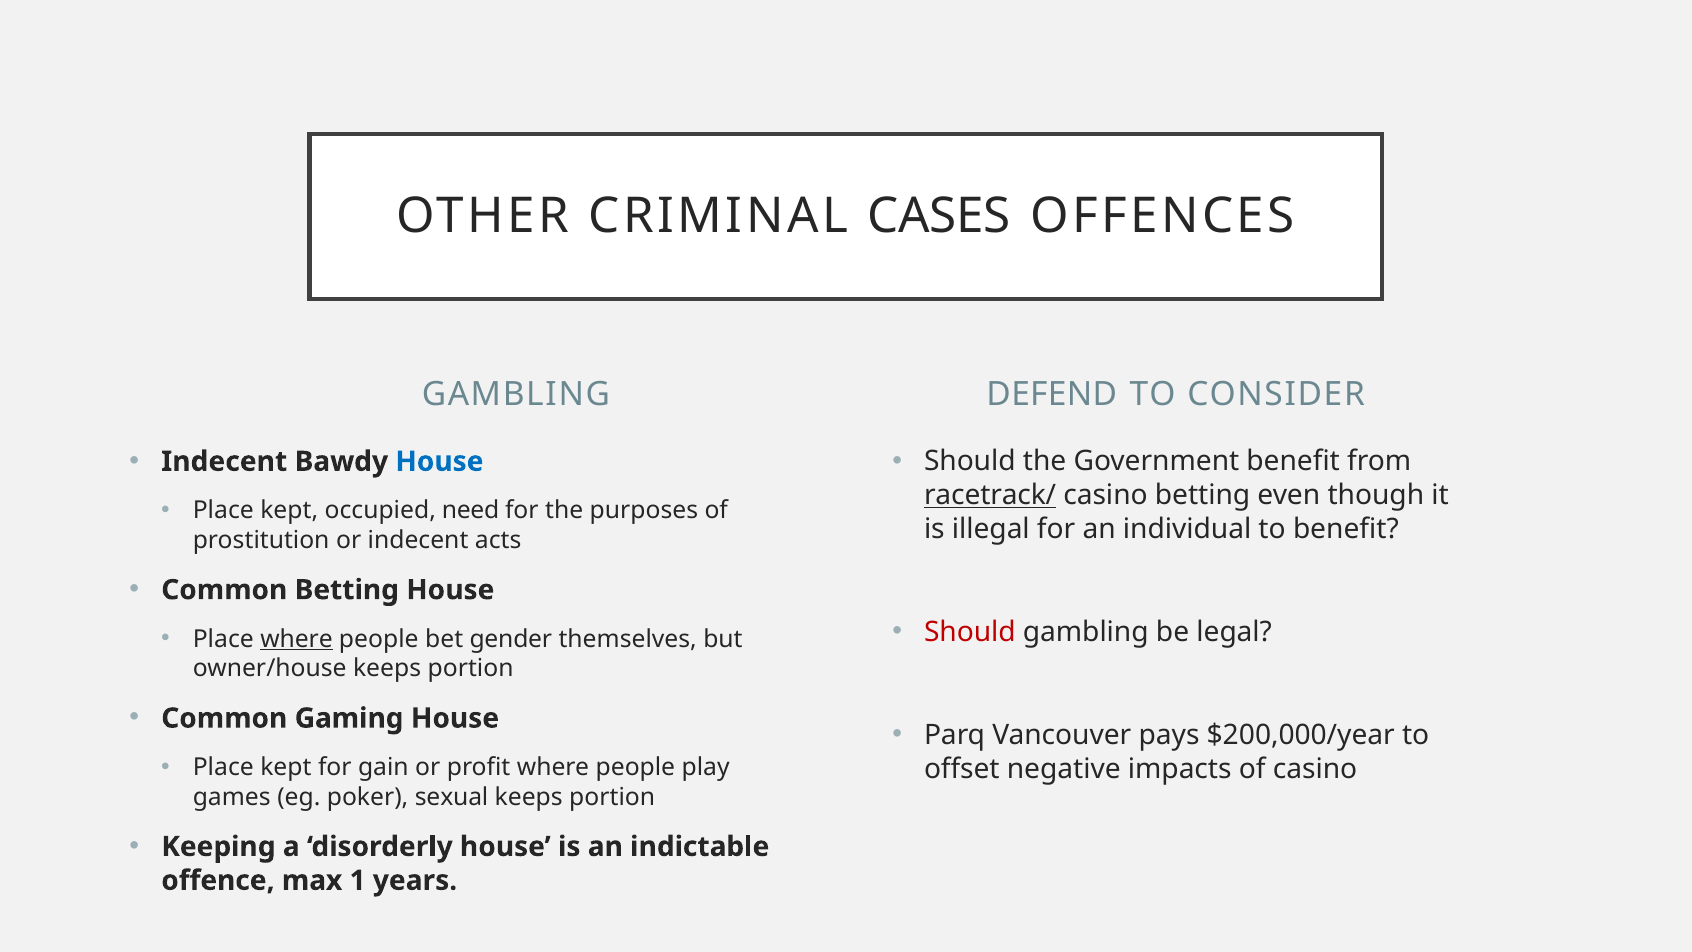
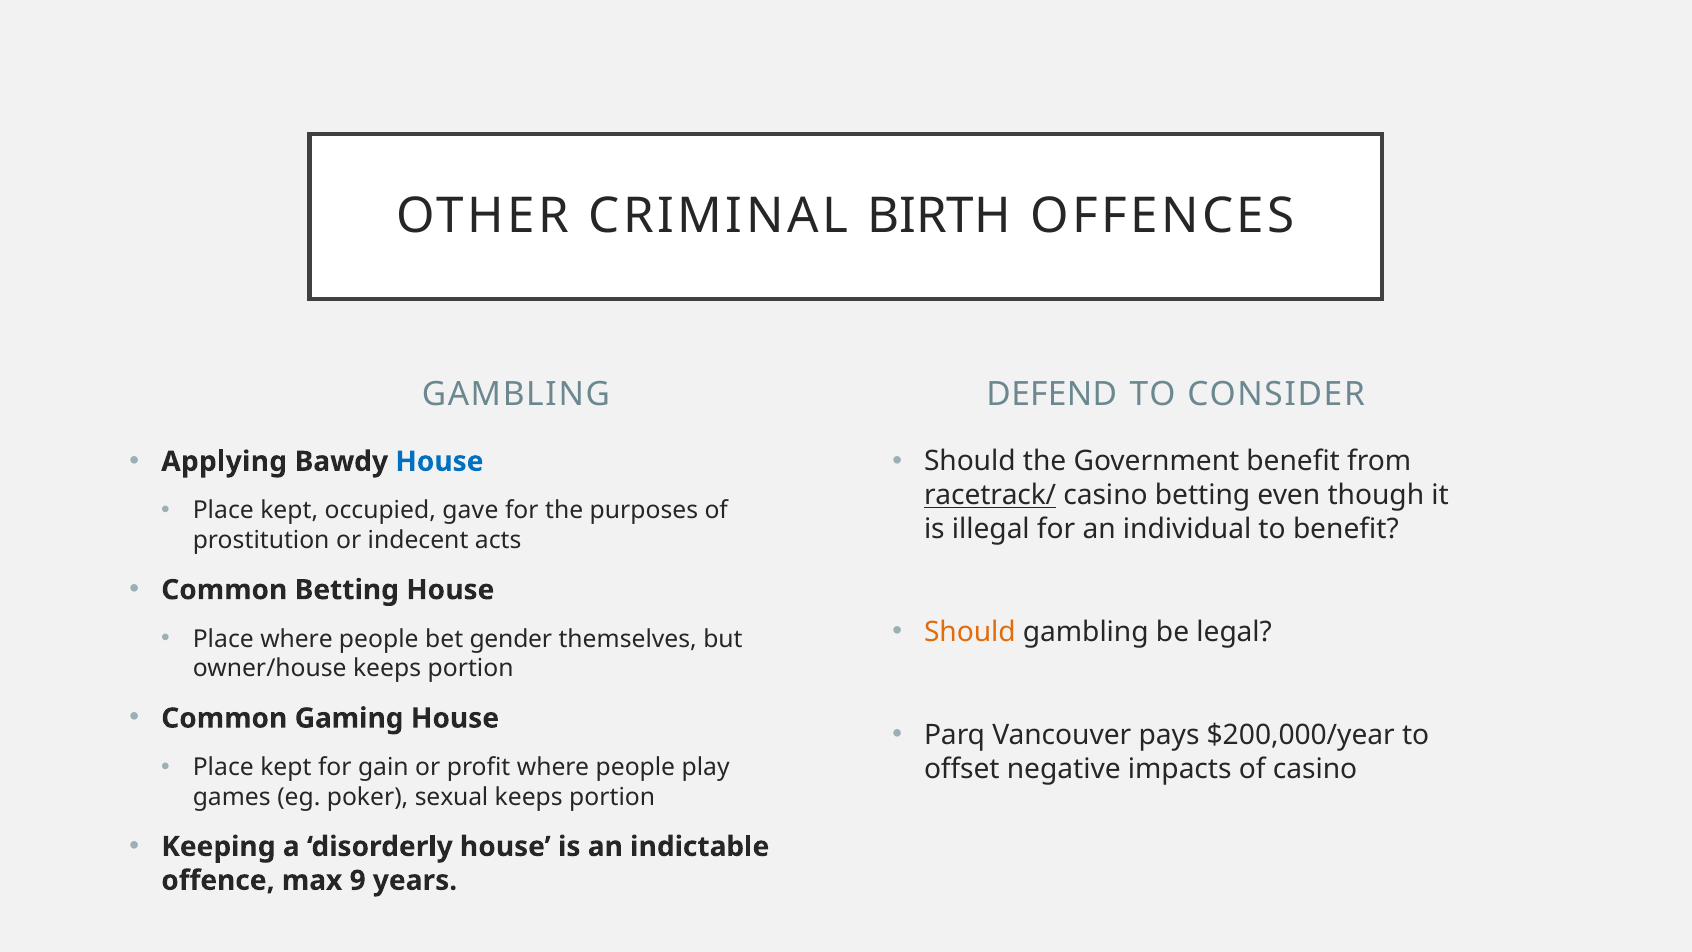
CASES: CASES -> BIRTH (939, 216)
Indecent: Indecent -> Applying (224, 461)
need: need -> gave (470, 511)
Should colour: red -> orange (970, 632)
where underline: present -> none (297, 639)
1: 1 -> 9 (358, 880)
